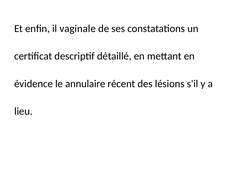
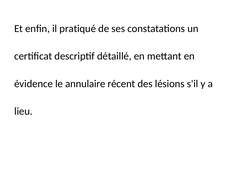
vaginale: vaginale -> pratiqué (78, 28)
